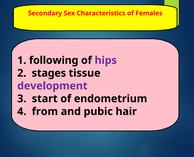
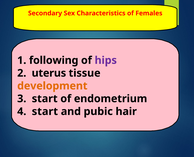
stages: stages -> uterus (49, 73)
development colour: purple -> orange (52, 86)
4 from: from -> start (45, 112)
